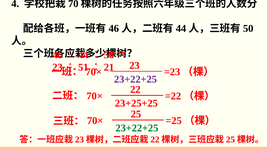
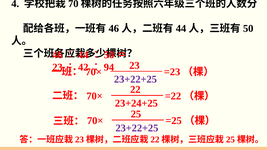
51: 51 -> 42 (83, 67)
21: 21 -> 94 (109, 67)
23+25+25: 23+25+25 -> 23+24+25 (136, 104)
23+22+25 colour: green -> purple (137, 128)
